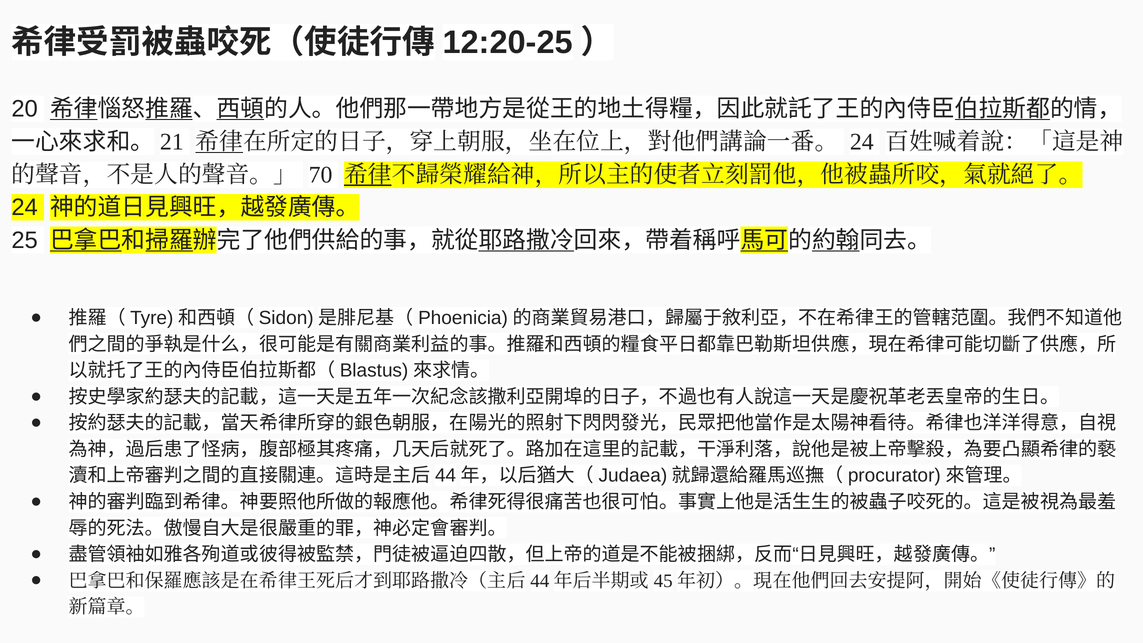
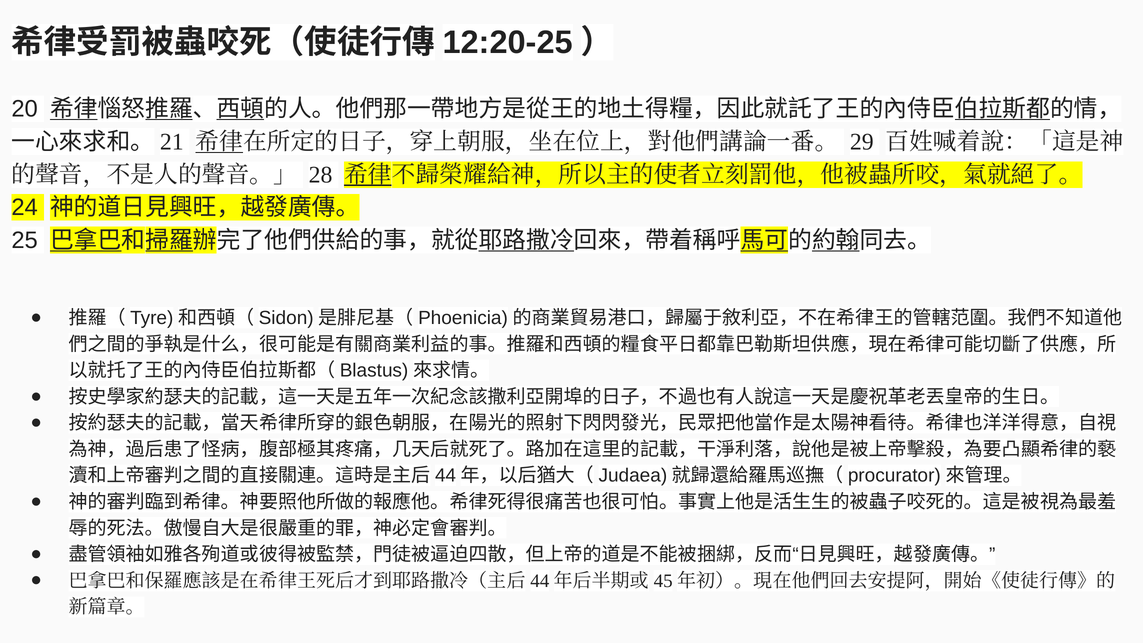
24: 24 -> 29 (862, 142)
70: 70 -> 28 (321, 175)
